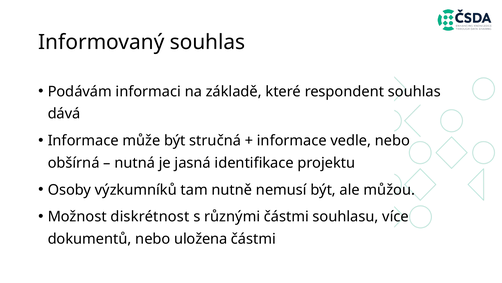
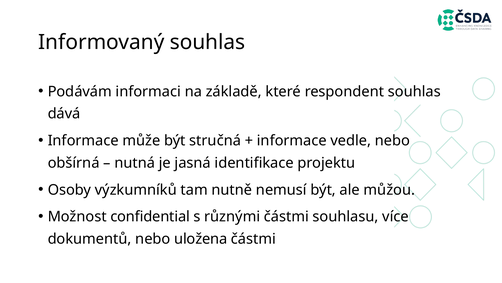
diskrétnost: diskrétnost -> confidential (150, 216)
